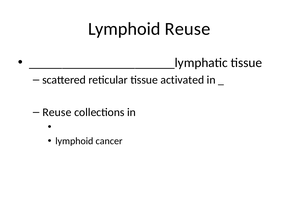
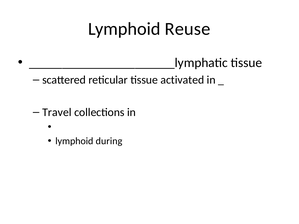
Reuse: Reuse -> Travel (57, 112)
cancer: cancer -> during (109, 141)
